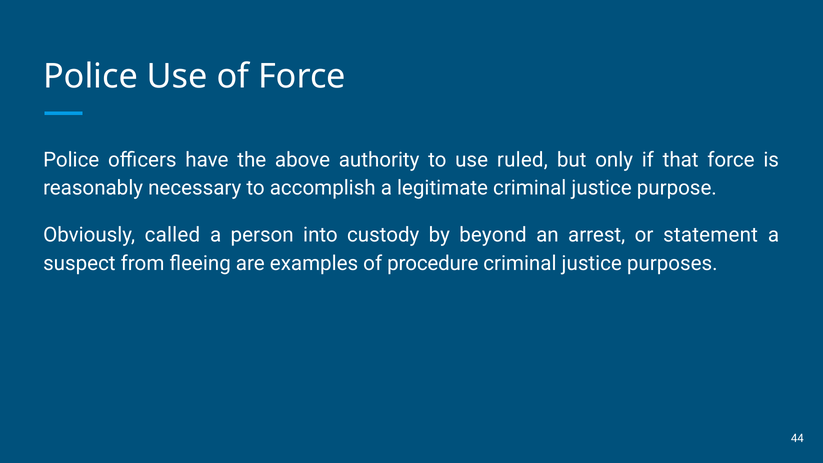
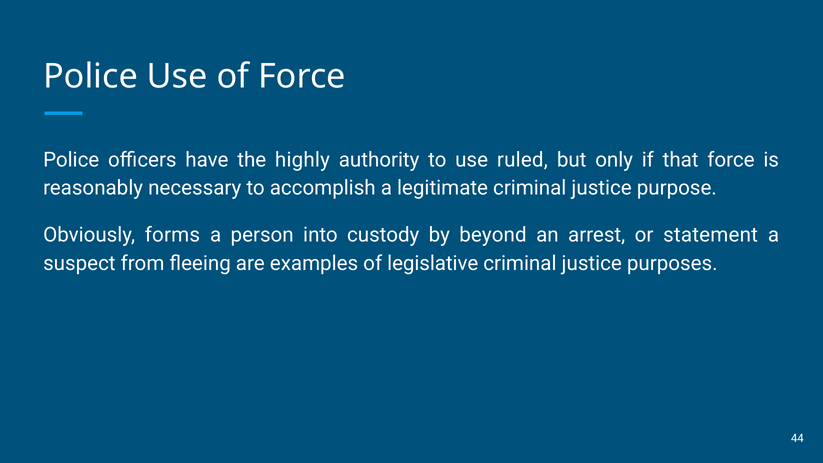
above: above -> highly (302, 160)
called: called -> forms (172, 235)
procedure: procedure -> legislative (433, 263)
